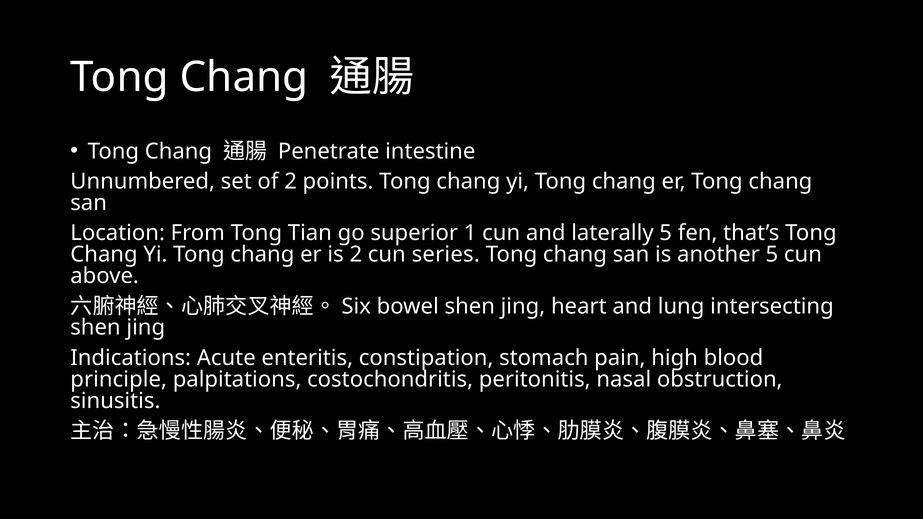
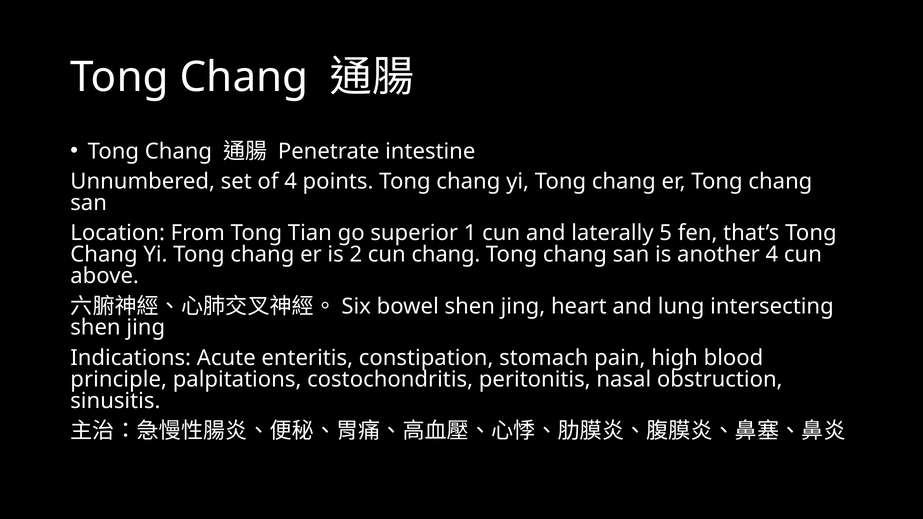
of 2: 2 -> 4 (291, 182)
cun series: series -> chang (446, 255)
another 5: 5 -> 4 (772, 255)
